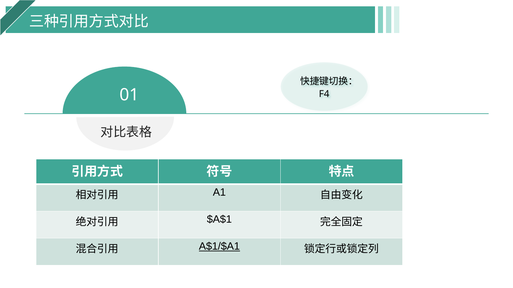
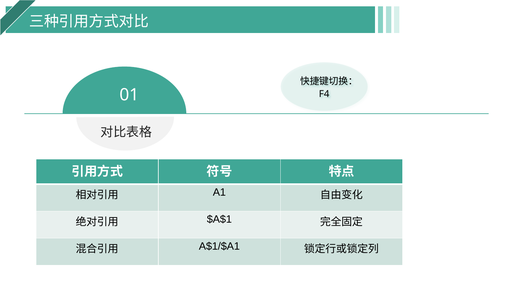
A$1/$A1 underline: present -> none (219, 247)
